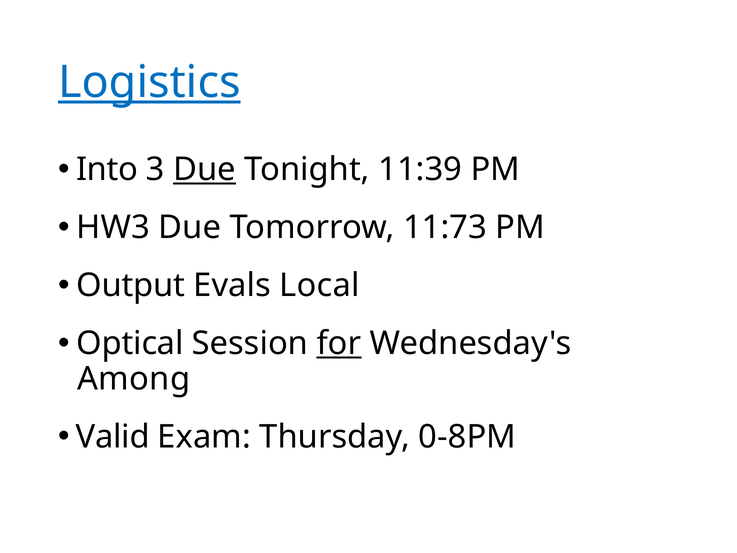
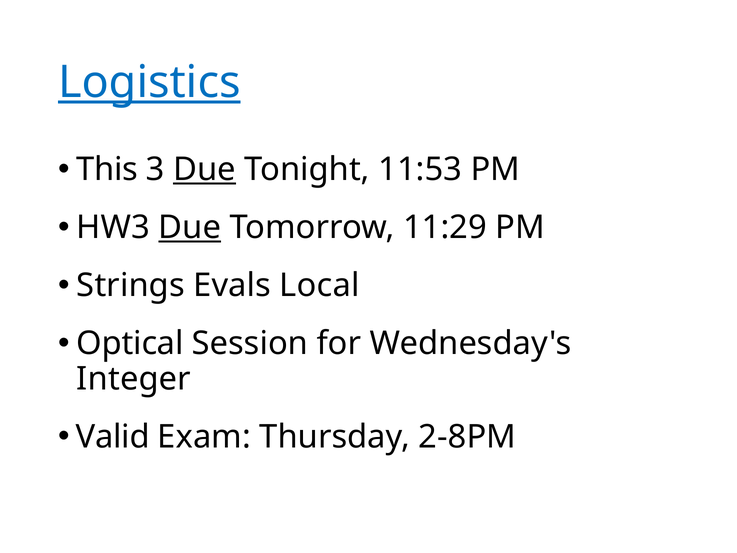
Into: Into -> This (107, 169)
11:39: 11:39 -> 11:53 (420, 169)
Due underline: none -> present (190, 227)
11:73: 11:73 -> 11:29 (445, 227)
Output: Output -> Strings (131, 285)
for underline: present -> none (339, 343)
Among: Among -> Integer (134, 379)
0-8PM: 0-8PM -> 2-8PM (467, 437)
